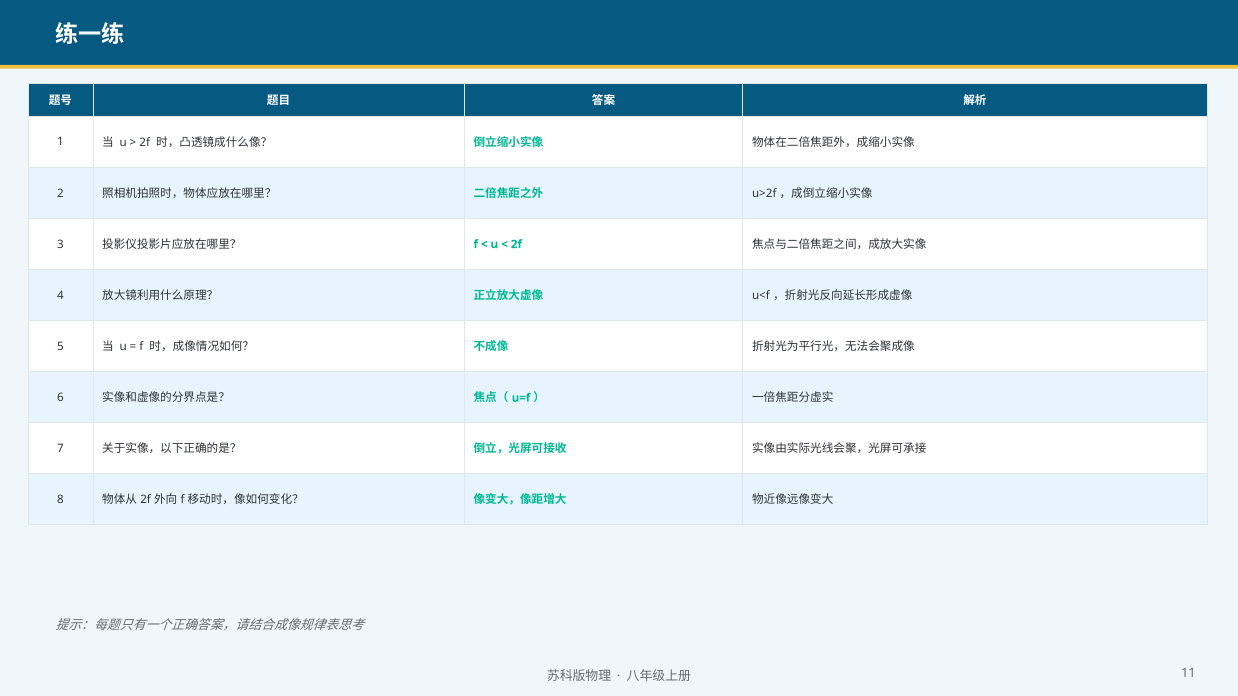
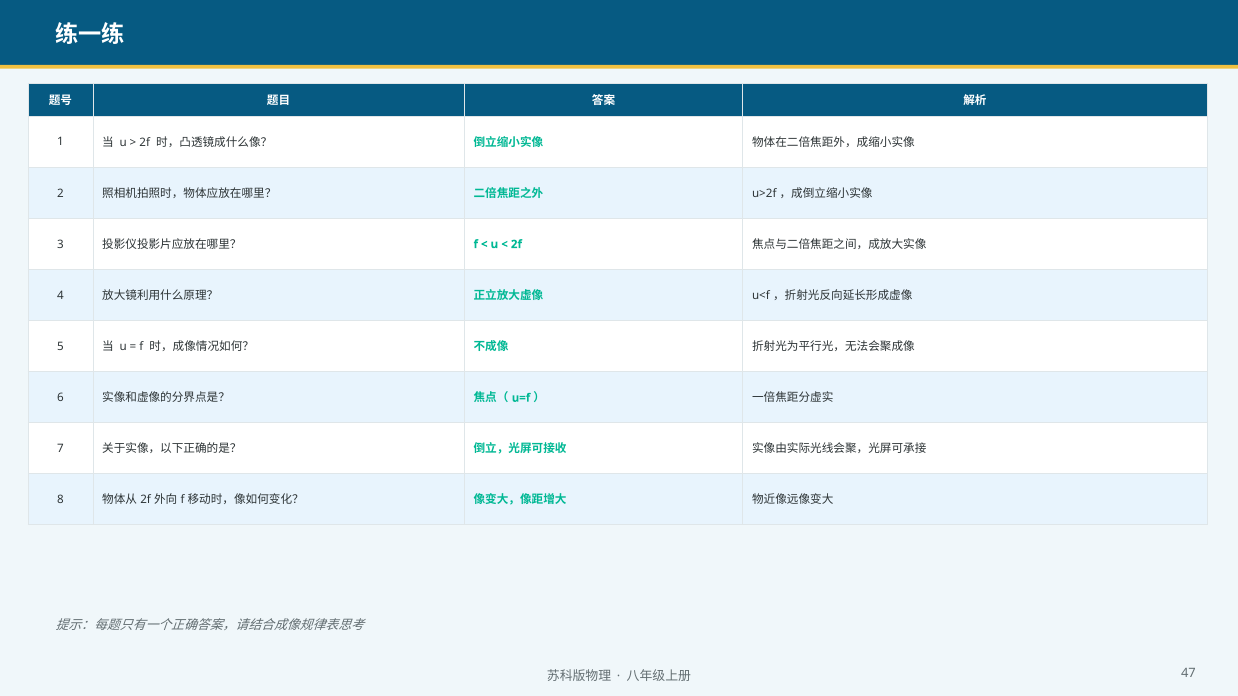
11: 11 -> 47 (1189, 674)
